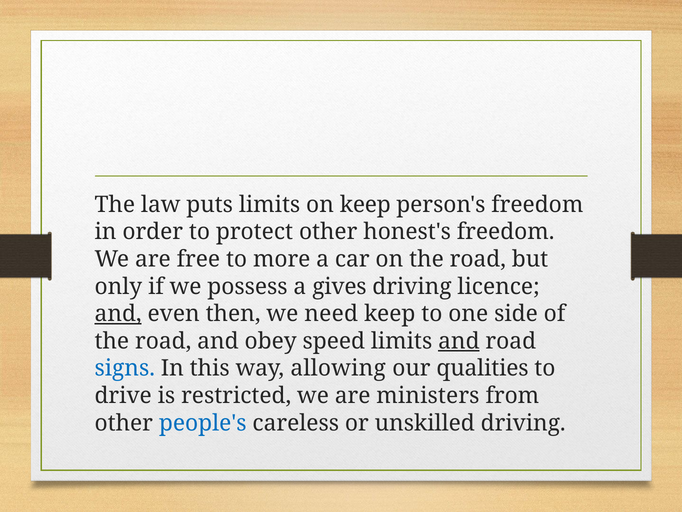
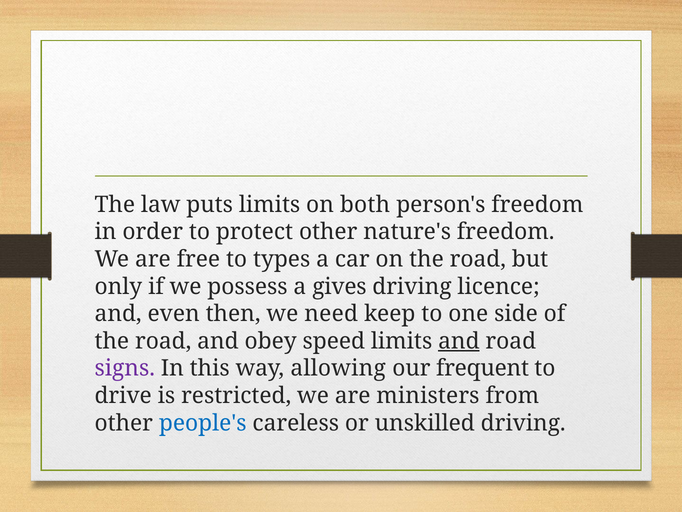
on keep: keep -> both (365, 204)
honest's: honest's -> nature's (407, 232)
more: more -> types (282, 259)
and underline: present -> none (118, 313)
signs colour: blue -> purple (125, 368)
qualities: qualities -> frequent (483, 368)
